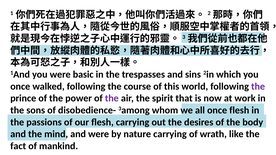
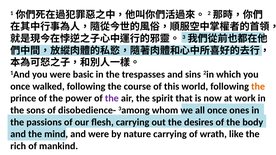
the colour: purple -> orange (258, 87)
once flesh: flesh -> ones (239, 110)
fact: fact -> rich (18, 146)
